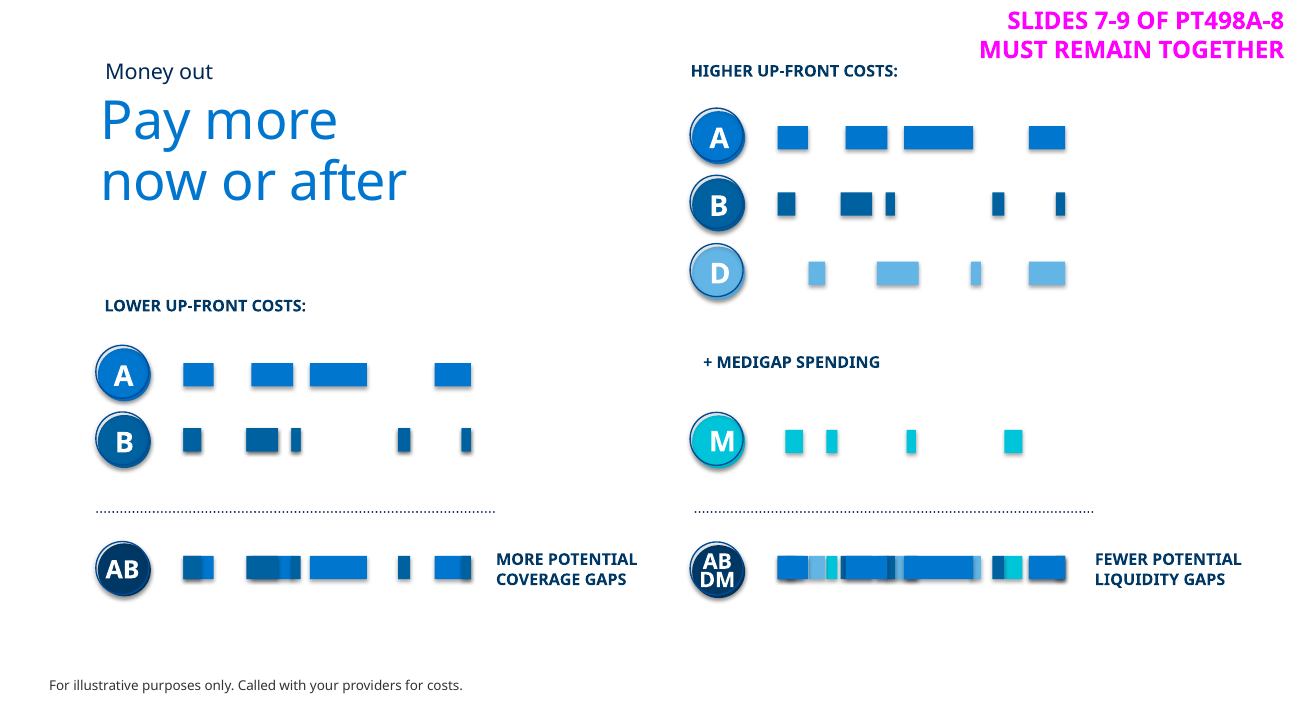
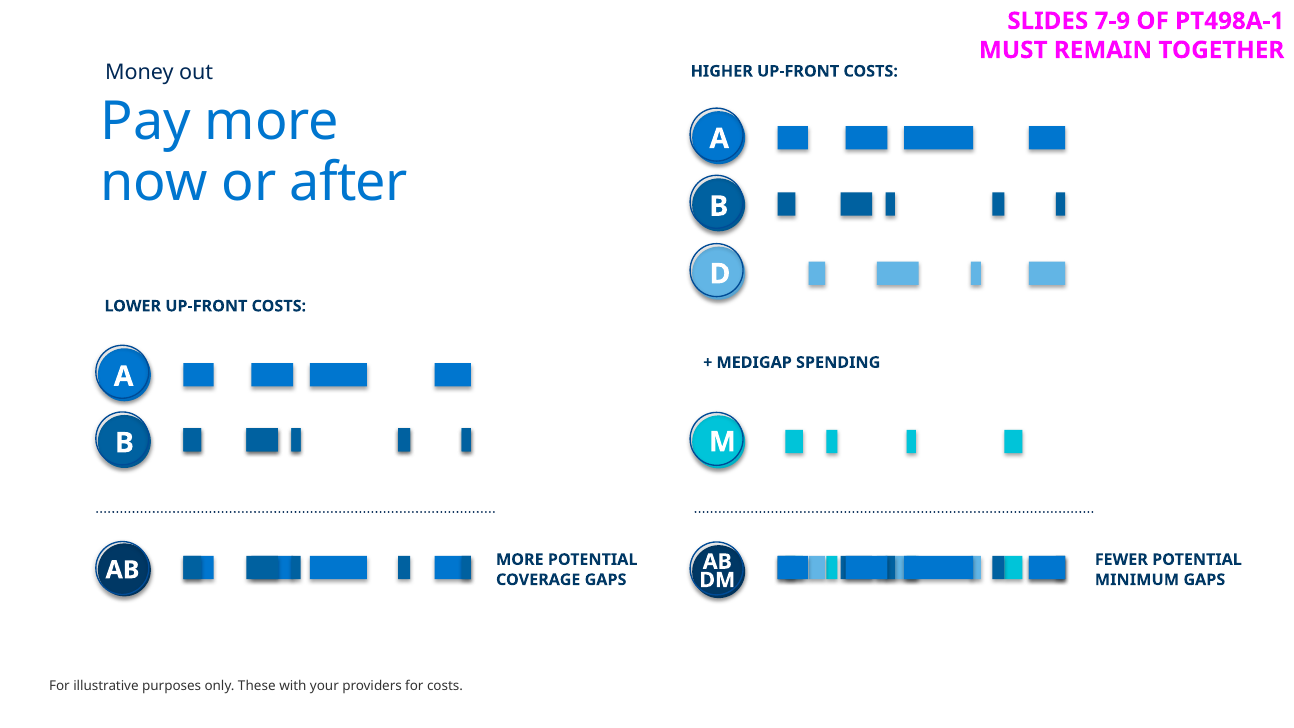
PT498A-8: PT498A-8 -> PT498A-1 (1230, 21)
LIQUIDITY: LIQUIDITY -> MINIMUM (1137, 580)
Called: Called -> These (257, 686)
